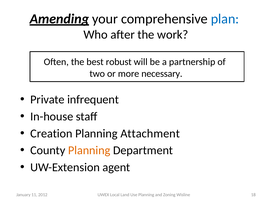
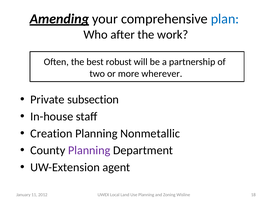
necessary: necessary -> wherever (162, 74)
infrequent: infrequent -> subsection (93, 100)
Attachment: Attachment -> Nonmetallic (150, 133)
Planning colour: orange -> purple (89, 150)
